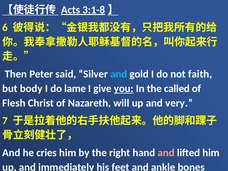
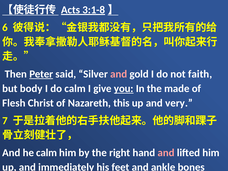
Peter underline: none -> present (41, 74)
and colour: light blue -> pink (119, 74)
do lame: lame -> calm (75, 89)
called: called -> made (177, 89)
will: will -> this (121, 103)
he cries: cries -> calm (47, 153)
